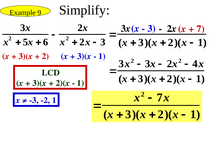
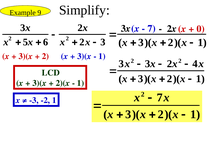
3: 3 -> 7 (152, 29)
7: 7 -> 0 (201, 29)
